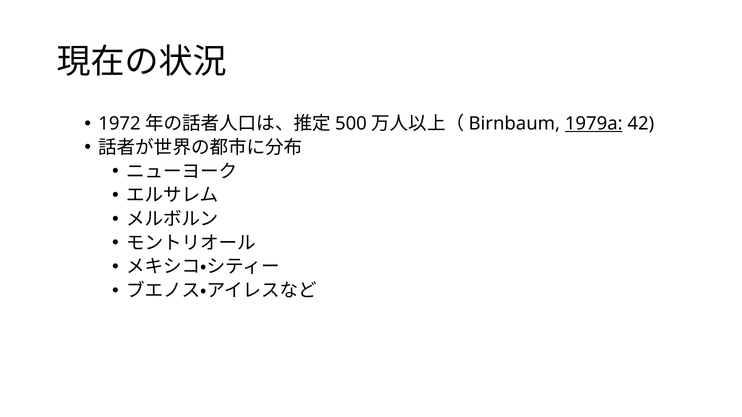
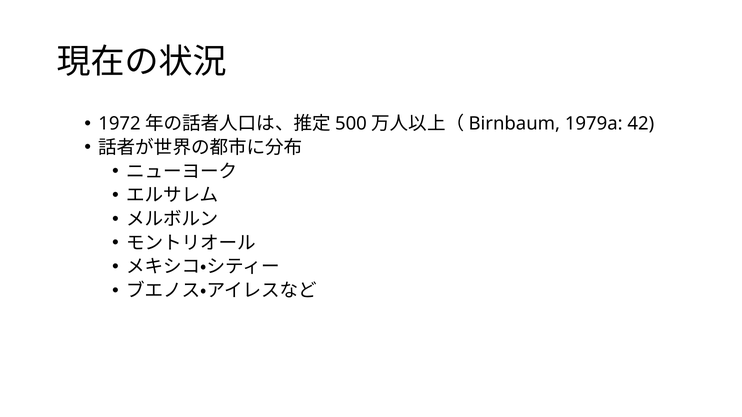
1979a underline: present -> none (594, 124)
